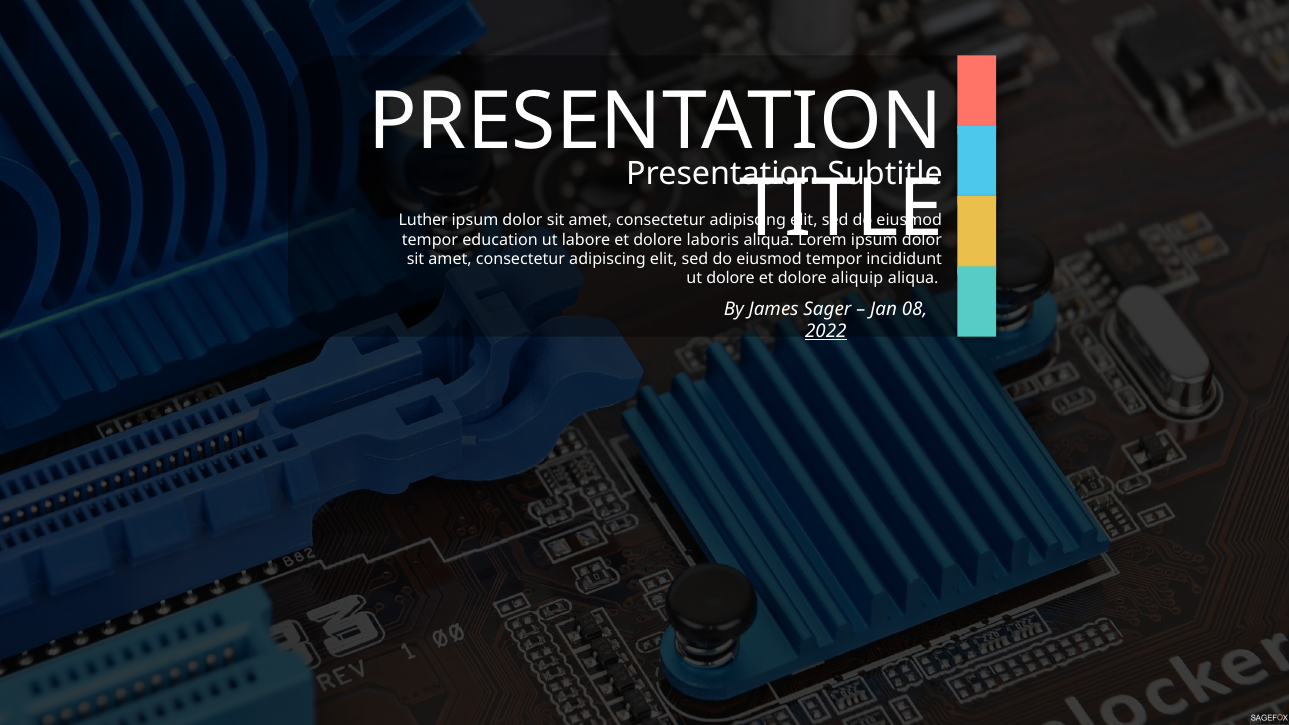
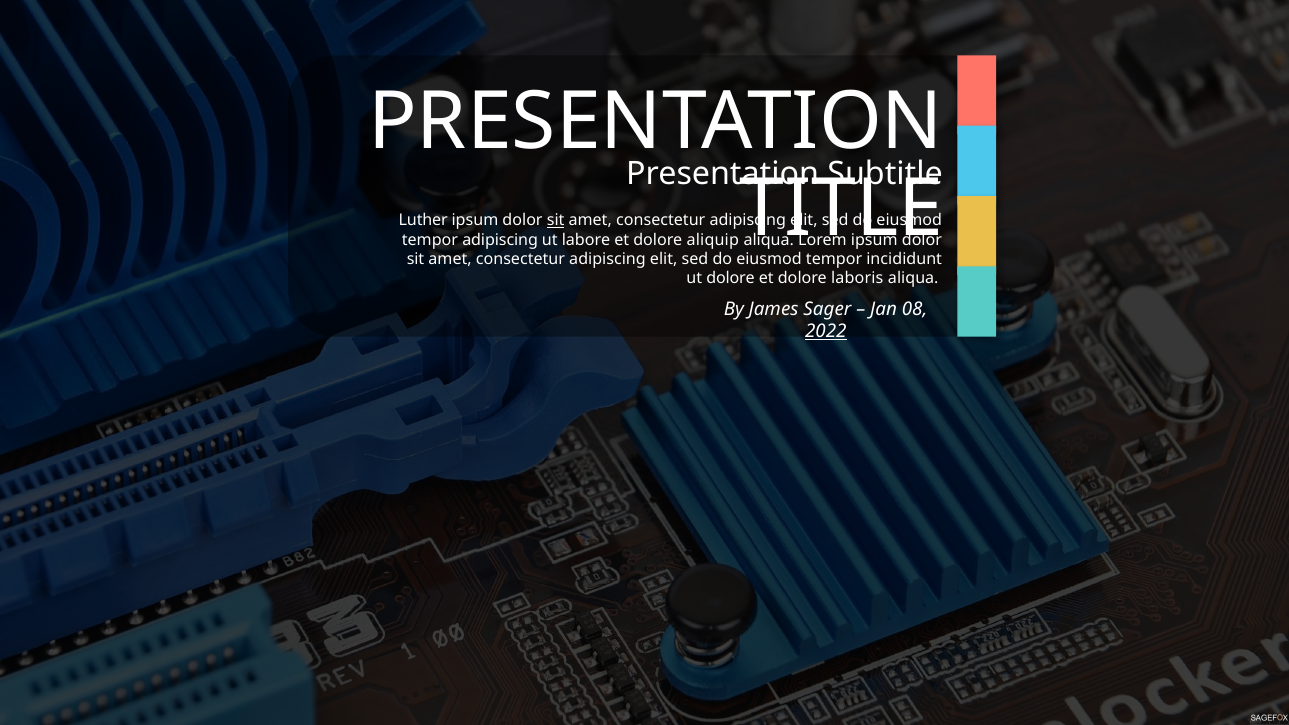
sit underline: none -> present (556, 221)
tempor education: education -> adipiscing (500, 240)
laboris: laboris -> aliquip (713, 240)
aliquip: aliquip -> laboris (857, 279)
